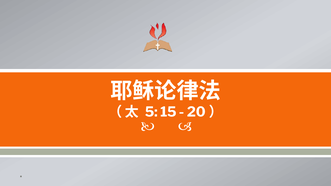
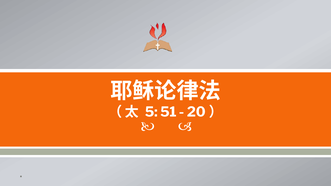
15: 15 -> 51 (168, 112)
